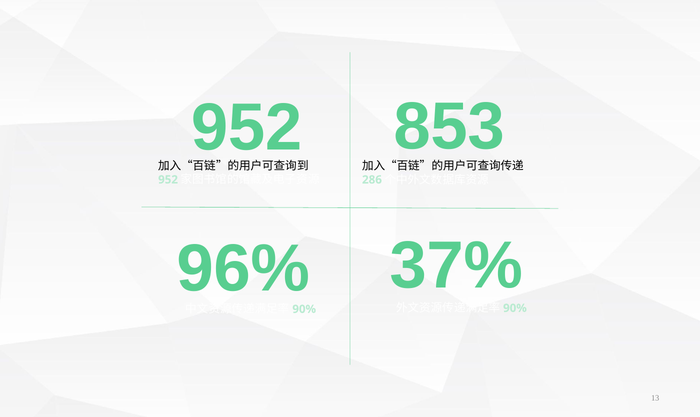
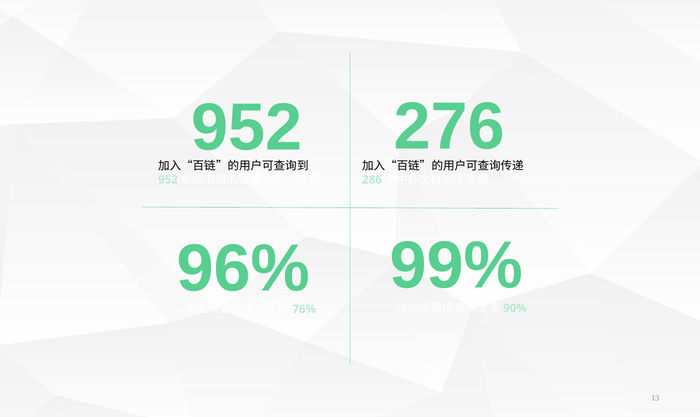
853: 853 -> 276 (449, 127)
37%: 37% -> 99% (457, 266)
90%: 90% -> 76% (304, 309)
